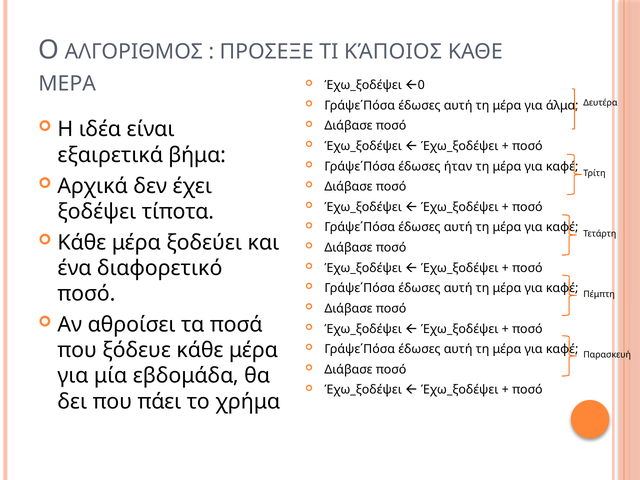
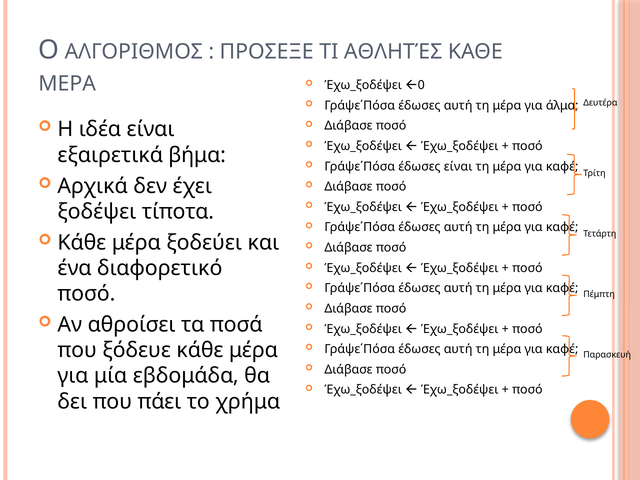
ΚΆΠΟΙΟΣ: ΚΆΠΟΙΟΣ -> ΑΘΛΗΤΈΣ (393, 52)
έδωσες ήταν: ήταν -> είναι (458, 166)
